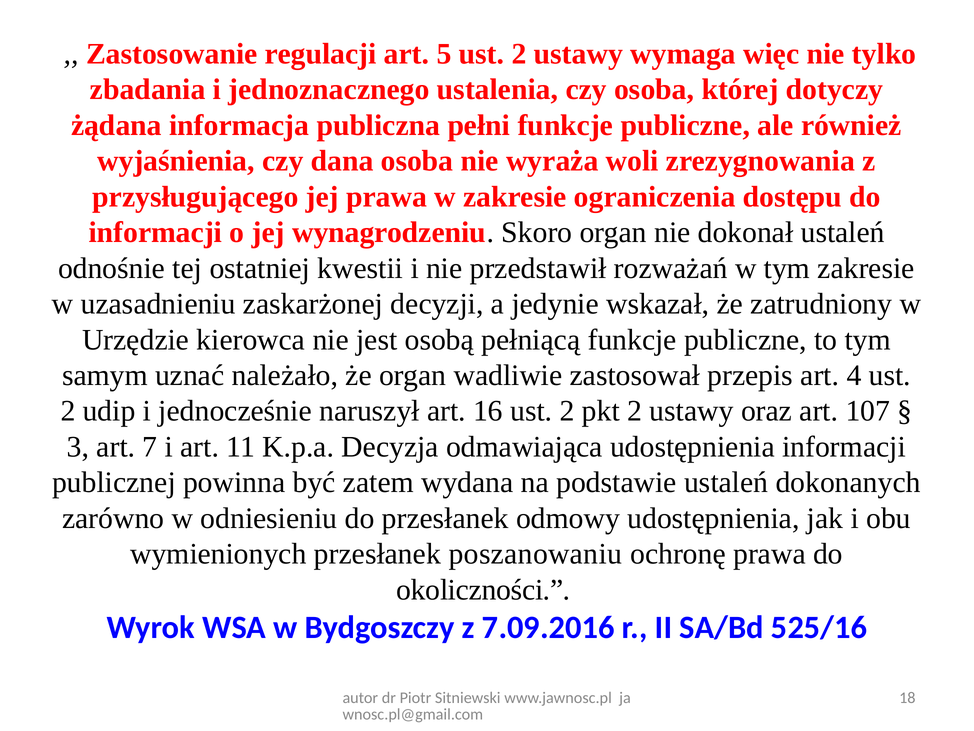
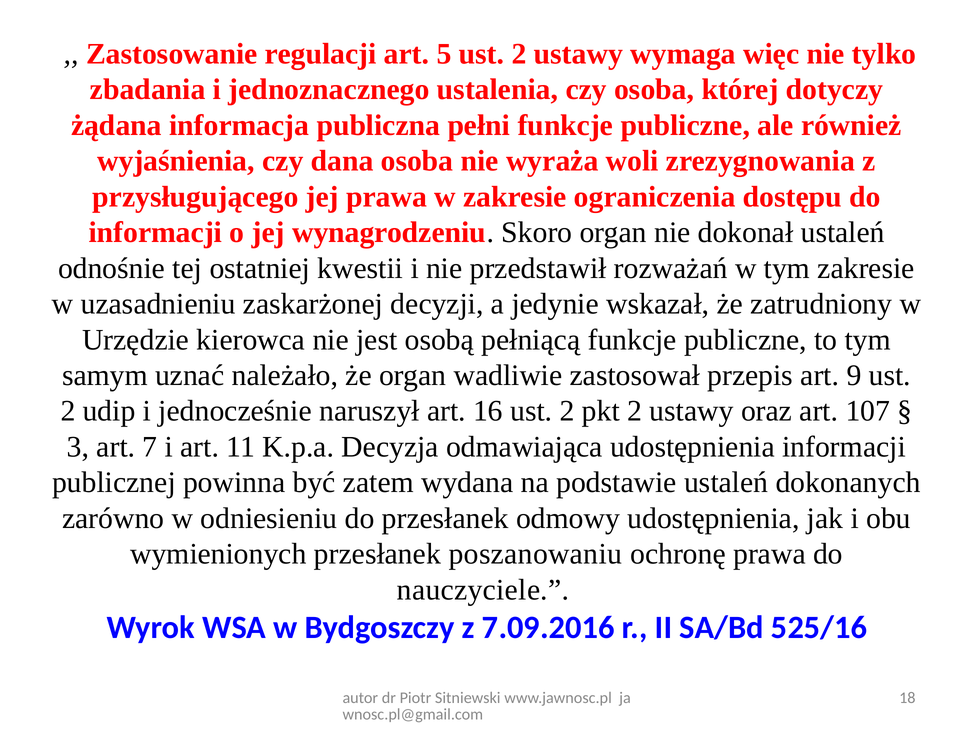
4: 4 -> 9 (854, 375)
okoliczności: okoliczności -> nauczyciele (483, 589)
